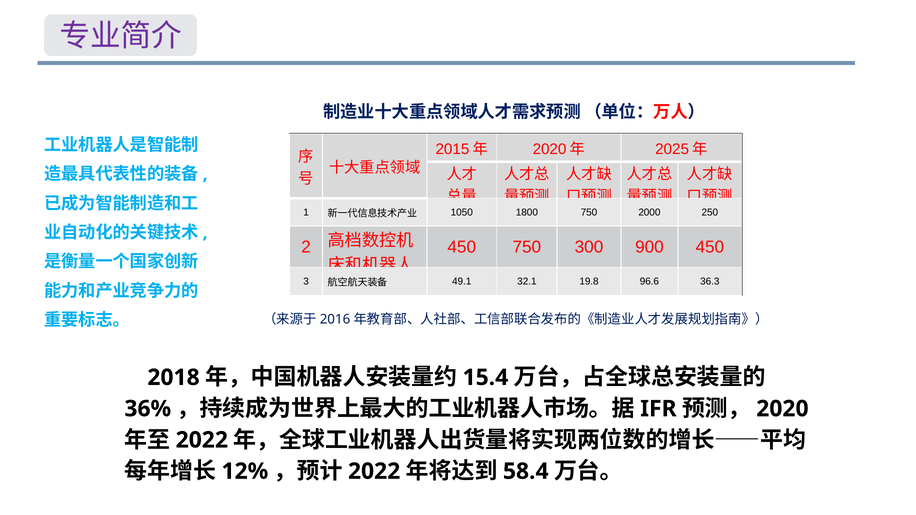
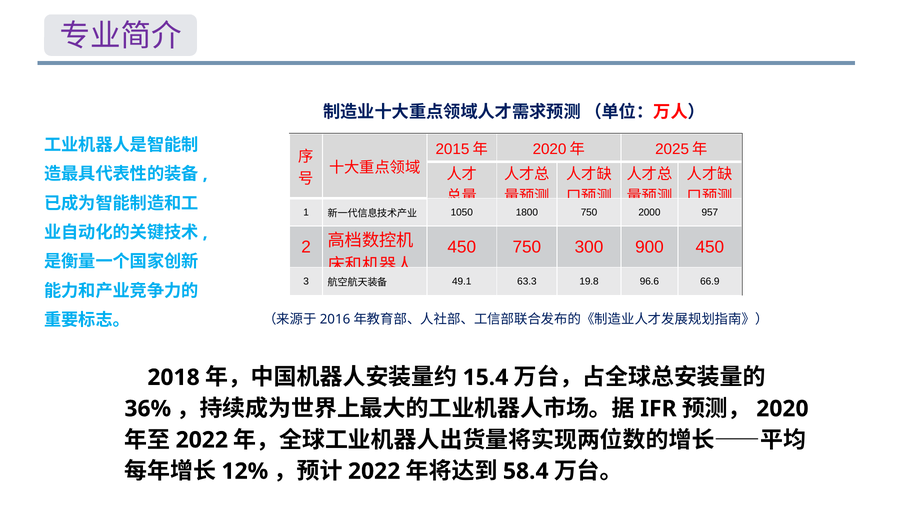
250: 250 -> 957 (710, 212)
32.1: 32.1 -> 63.3 (527, 282)
36.3: 36.3 -> 66.9 (710, 282)
